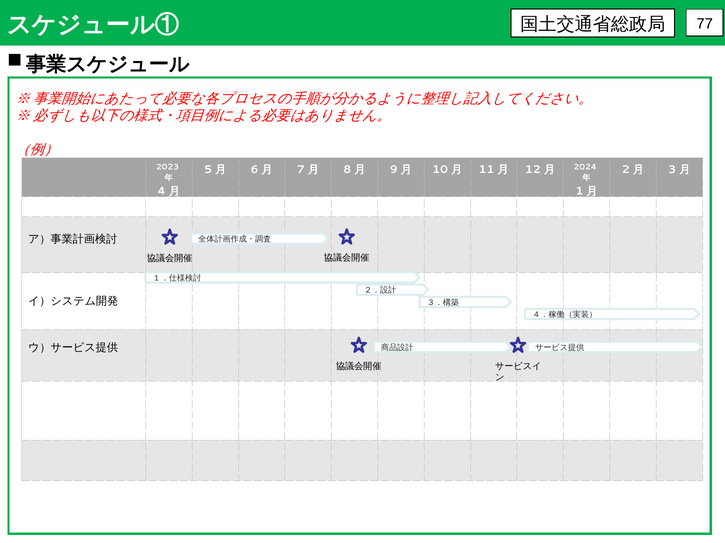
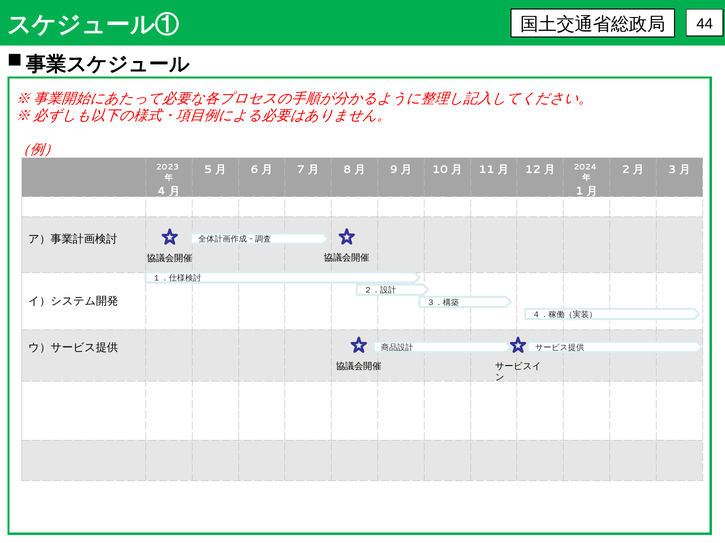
77: 77 -> 44 (705, 24)
